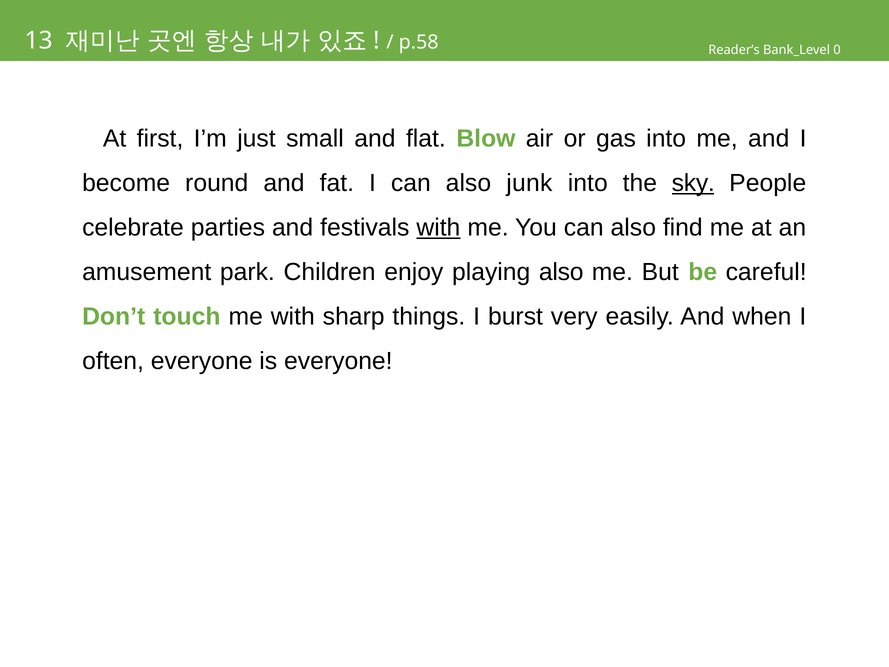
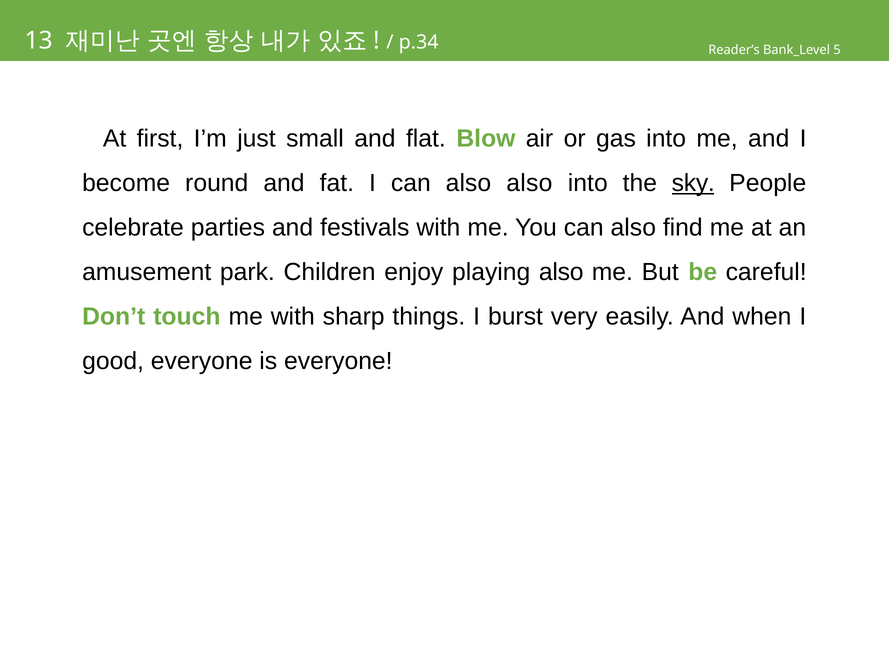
p.58: p.58 -> p.34 (419, 42)
0: 0 -> 5 (837, 50)
also junk: junk -> also (529, 183)
with underline: present -> none (438, 227)
often: often -> good (113, 361)
